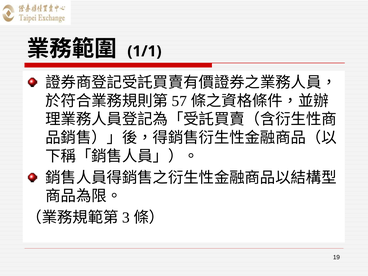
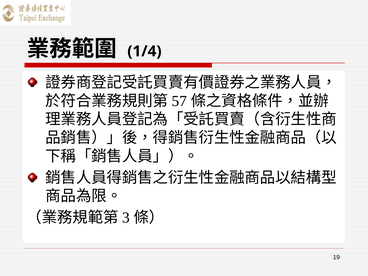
1/1: 1/1 -> 1/4 (144, 51)
